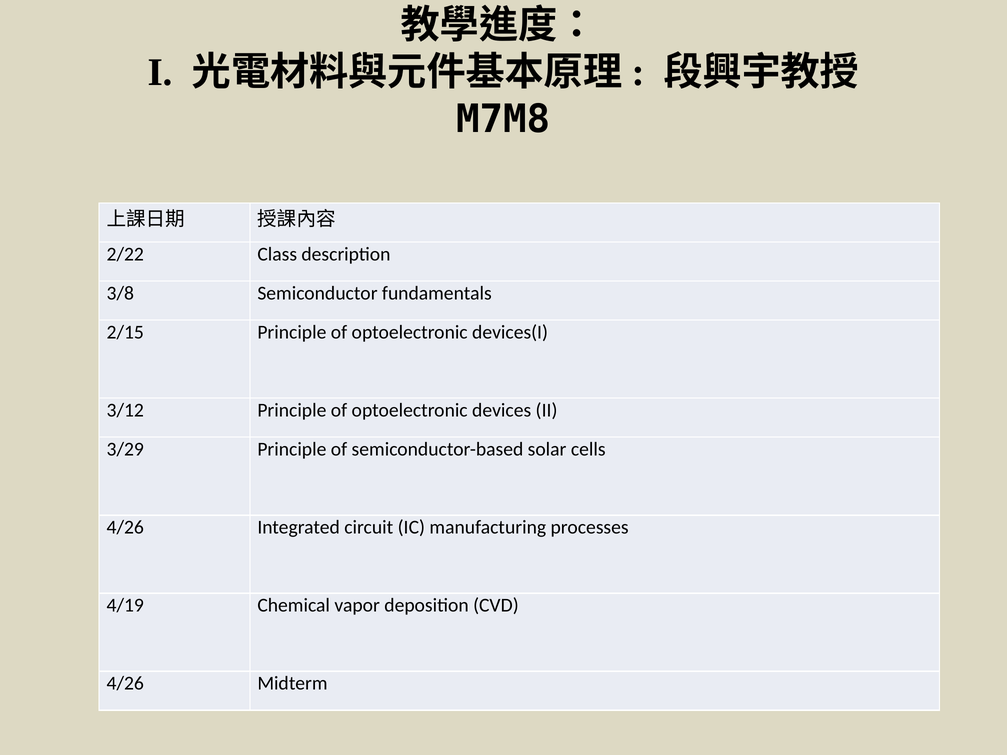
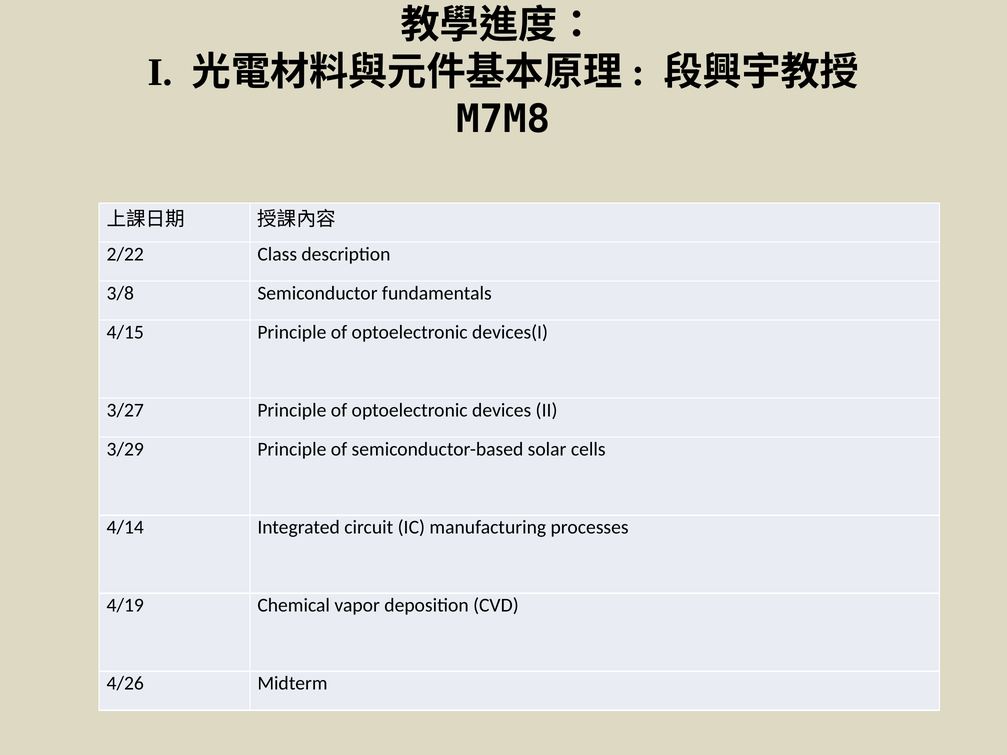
2/15: 2/15 -> 4/15 (125, 332)
3/12: 3/12 -> 3/27 (125, 410)
4/26: 4/26 -> 4/14 (125, 528)
